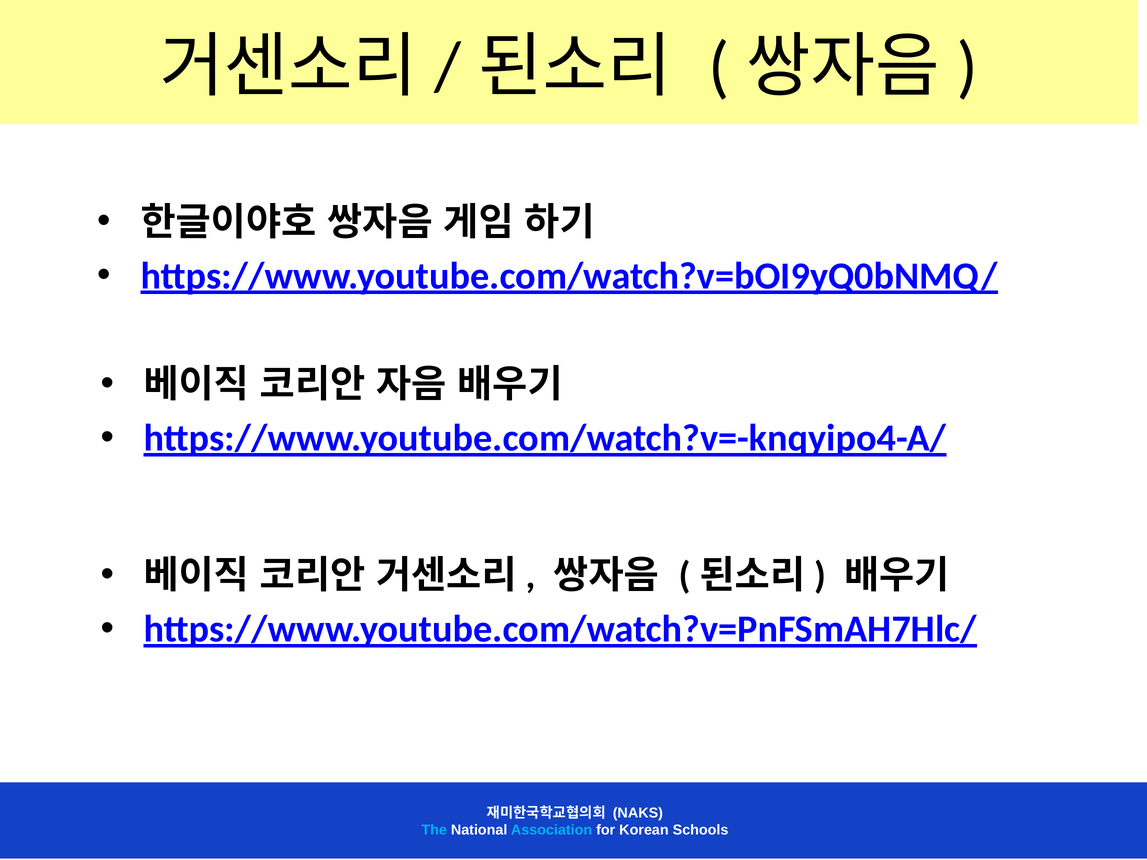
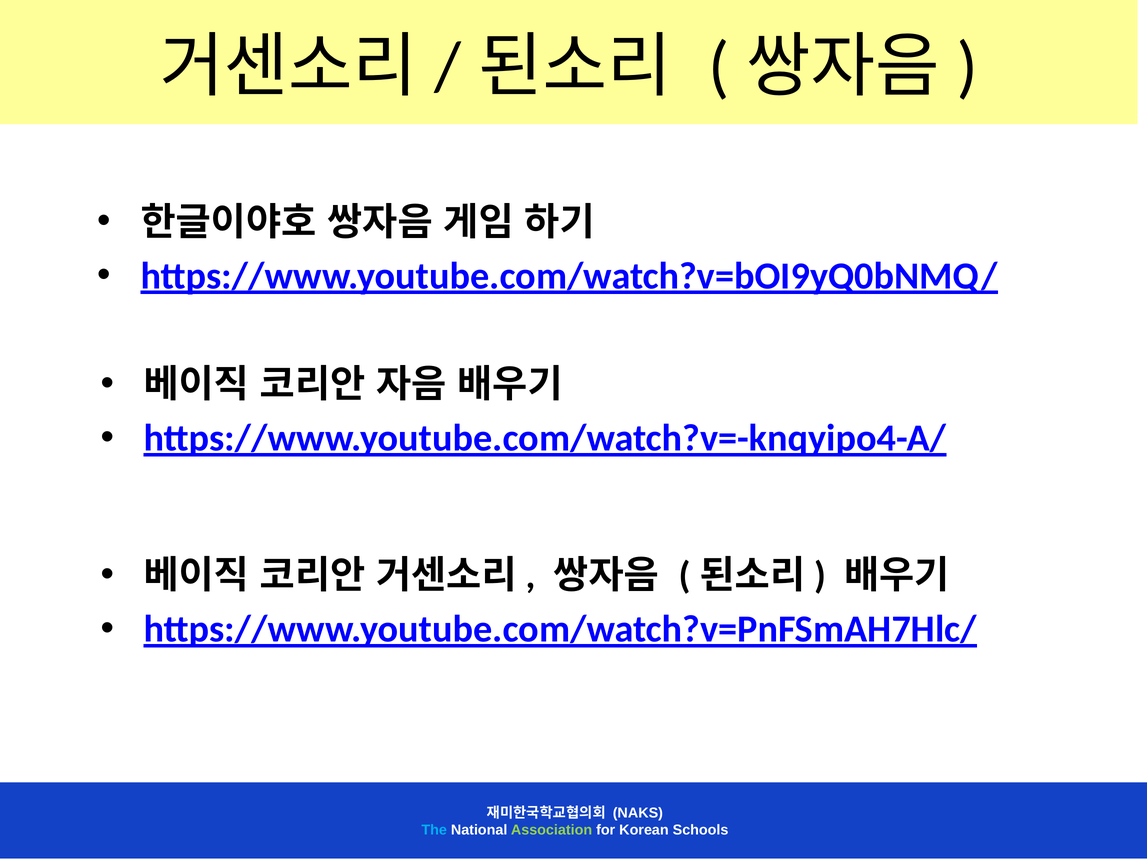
Association colour: light blue -> light green (552, 830)
